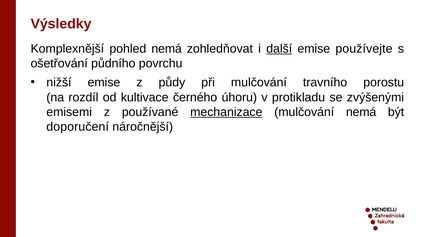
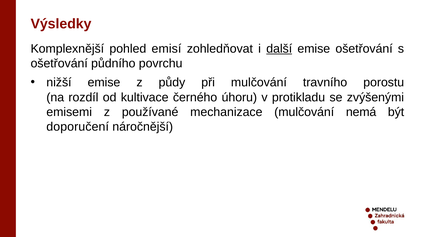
pohled nemá: nemá -> emisí (166, 49)
emise používejte: používejte -> ošetřování (364, 49)
mechanizace underline: present -> none (226, 112)
